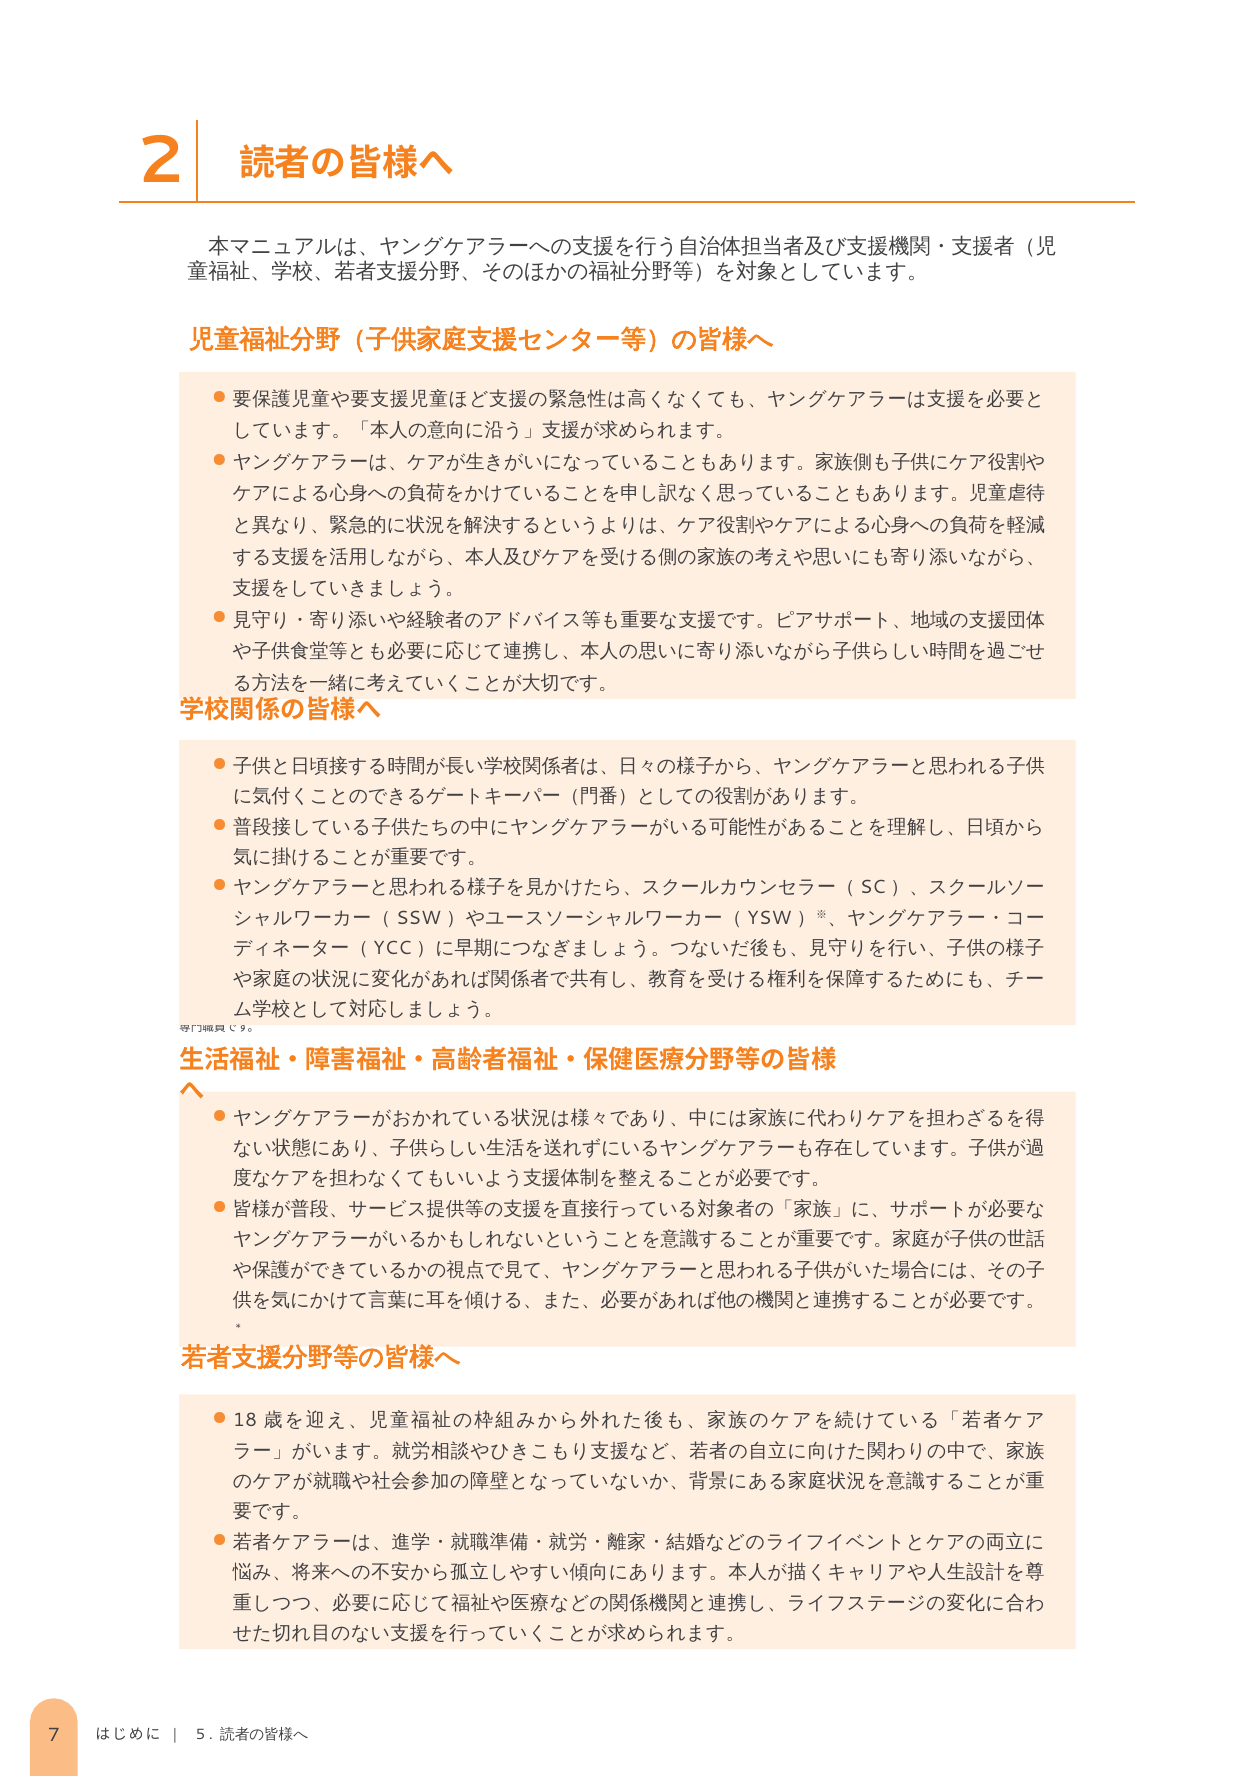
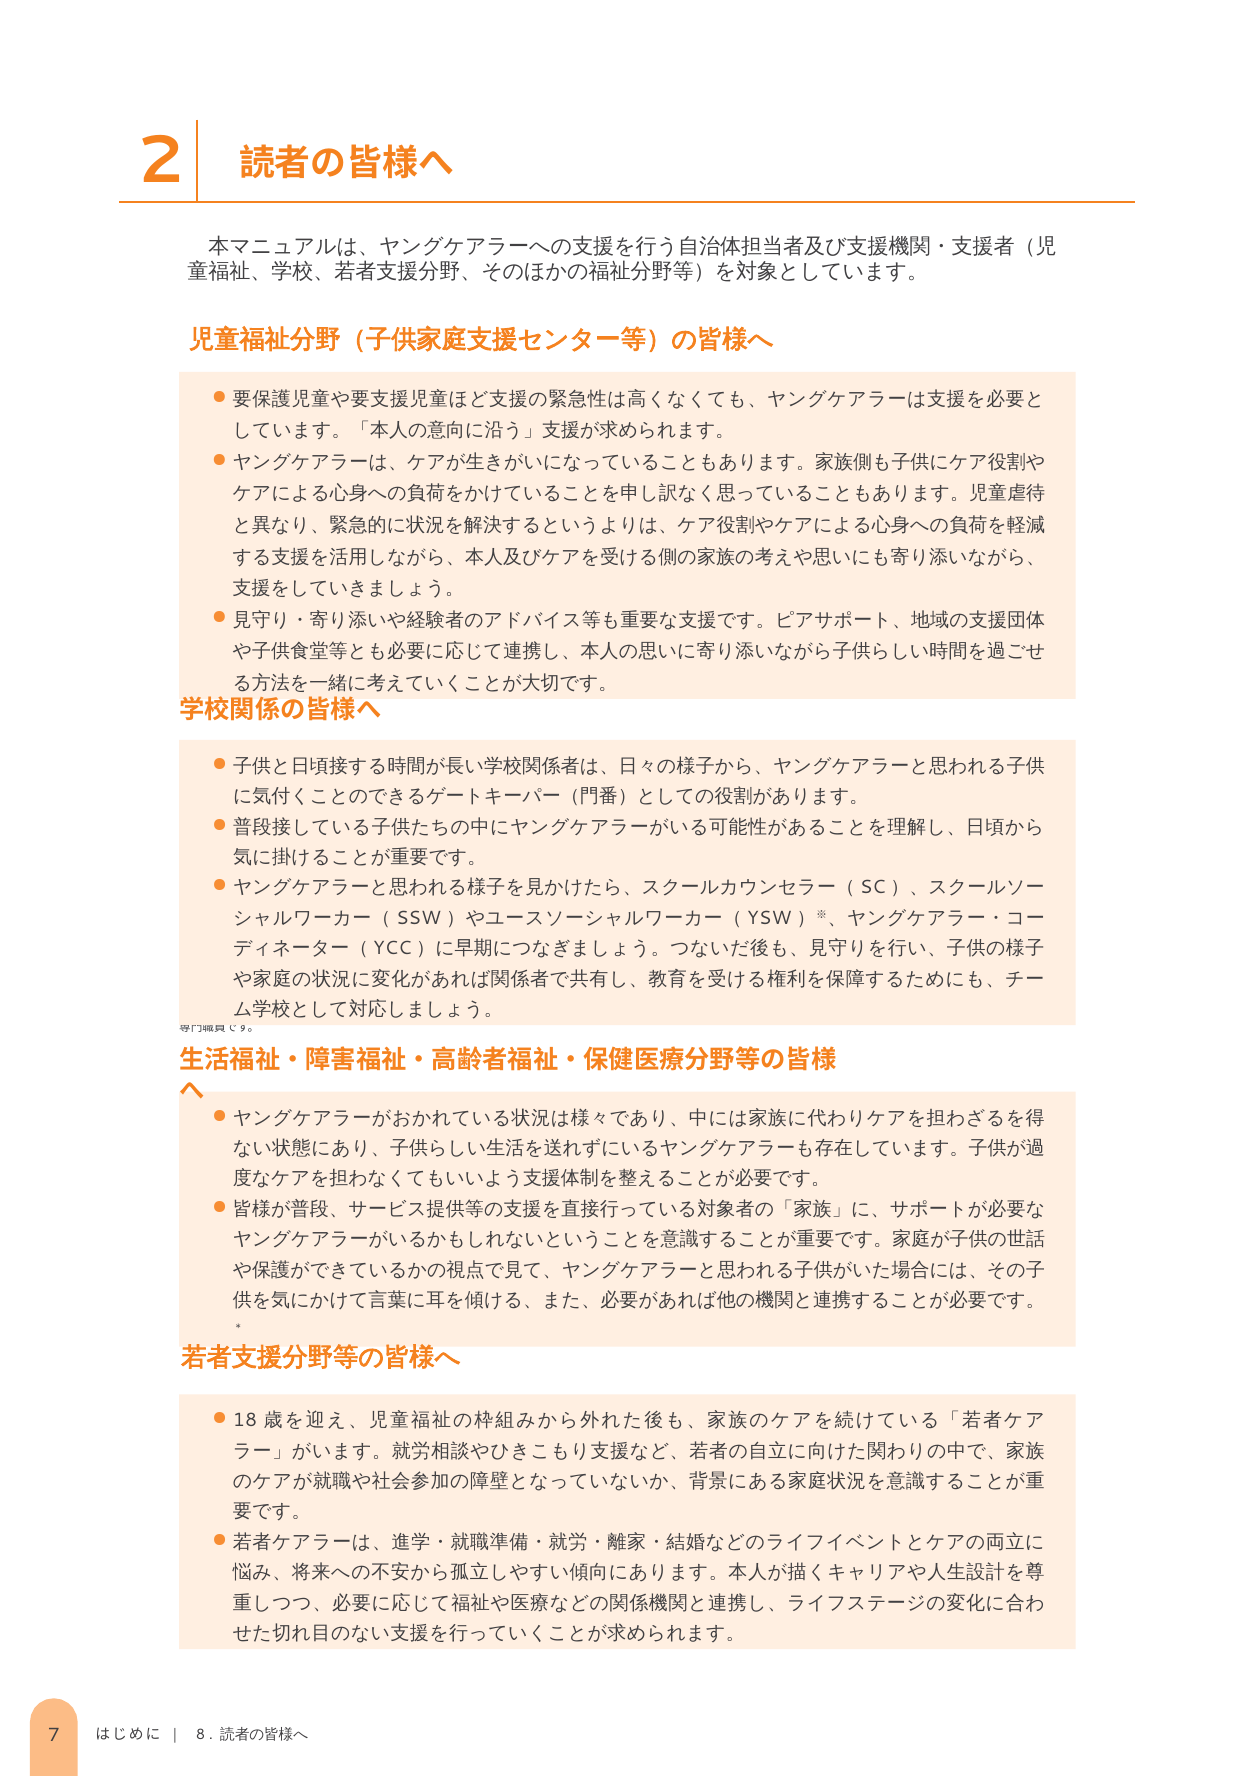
5: 5 -> 8 (201, 1734)
